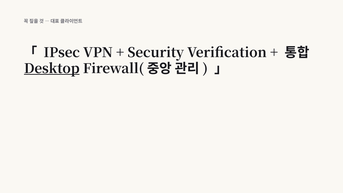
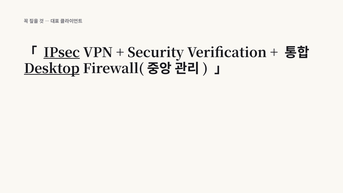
IPsec underline: none -> present (62, 53)
